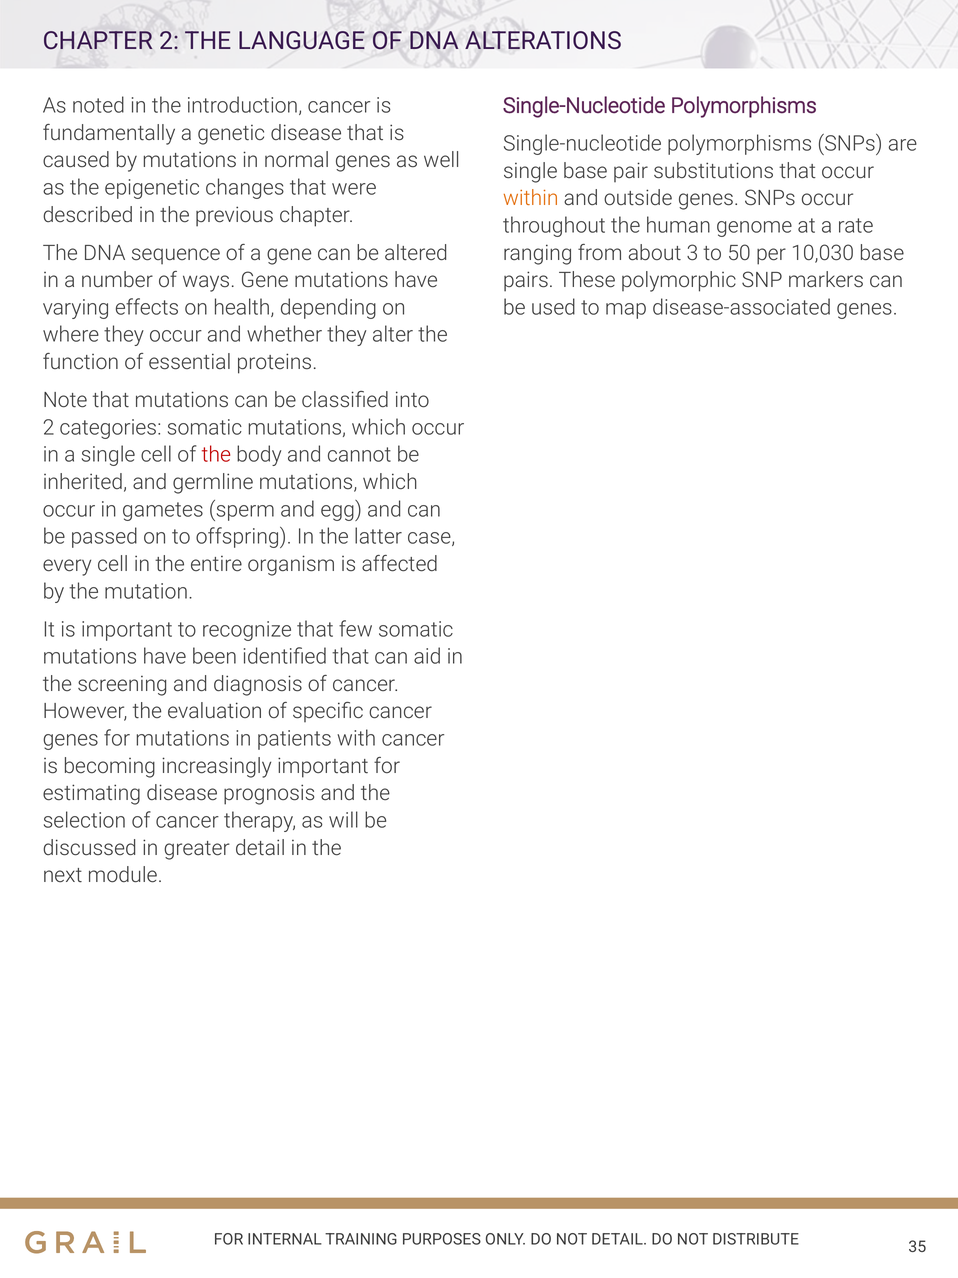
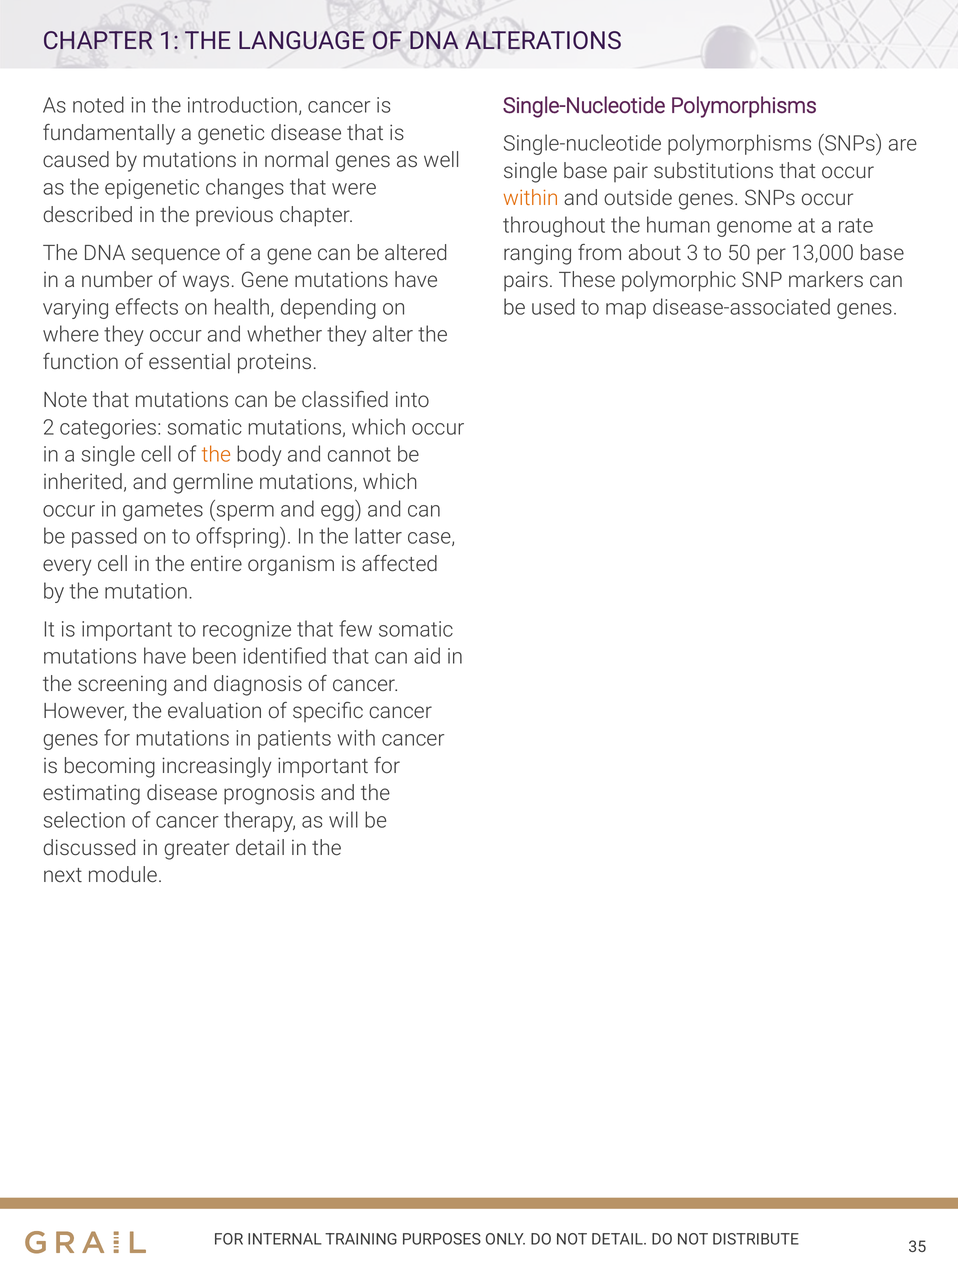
CHAPTER 2: 2 -> 1 (169, 41)
10,030: 10,030 -> 13,000 (823, 253)
the colour: red -> orange (216, 455)
